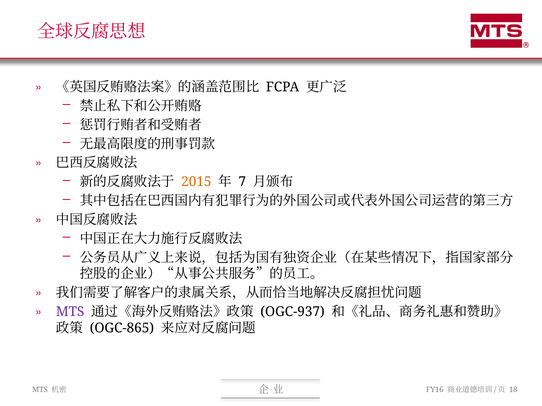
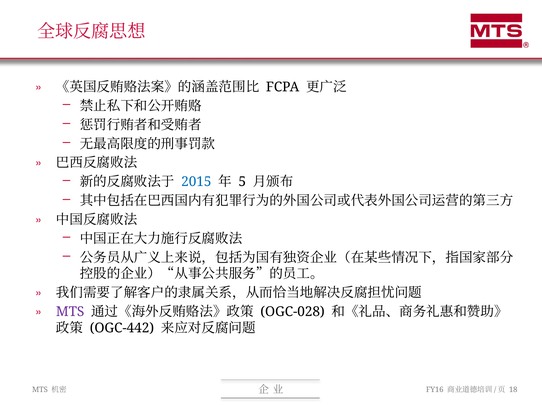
2015 colour: orange -> blue (196, 182)
7: 7 -> 5 (242, 182)
OGC-937: OGC-937 -> OGC-028 (293, 312)
OGC-865: OGC-865 -> OGC-442 (122, 328)
